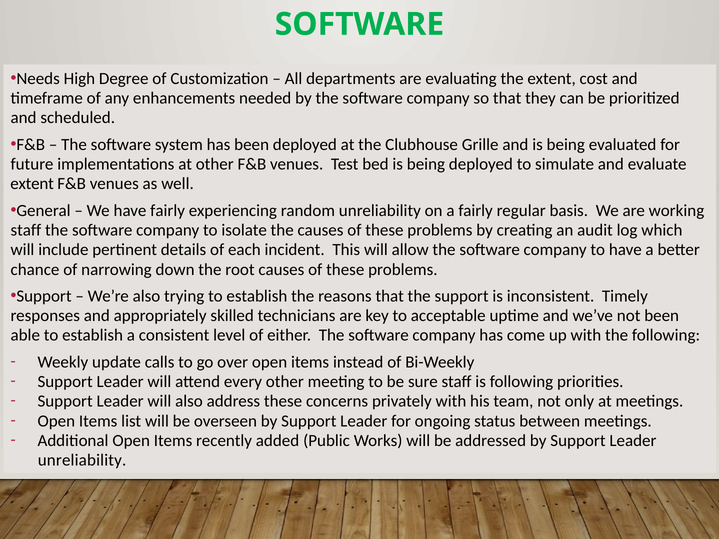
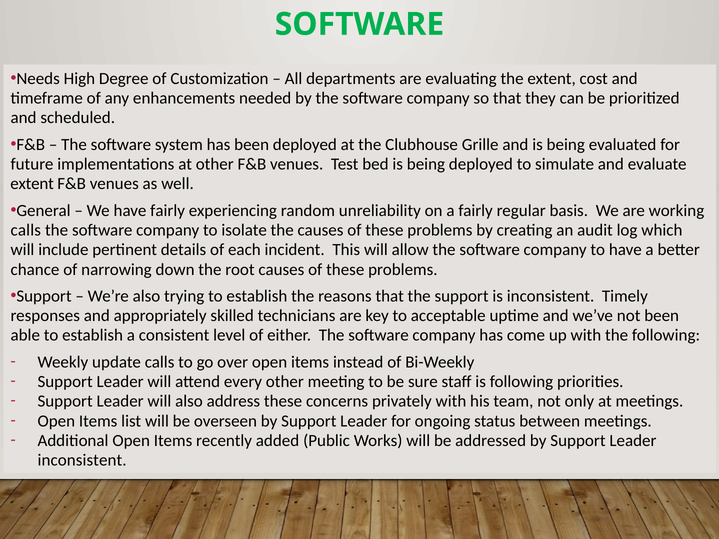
staff: staff -> calls (26, 230)
unreliability: unreliability -> inconsistent (82, 460)
